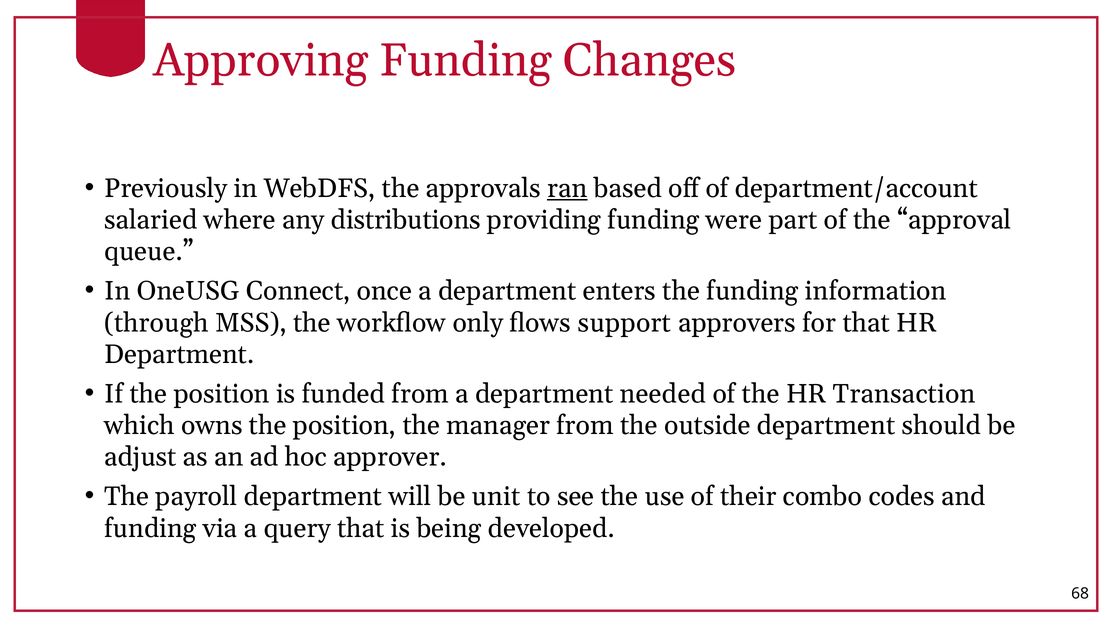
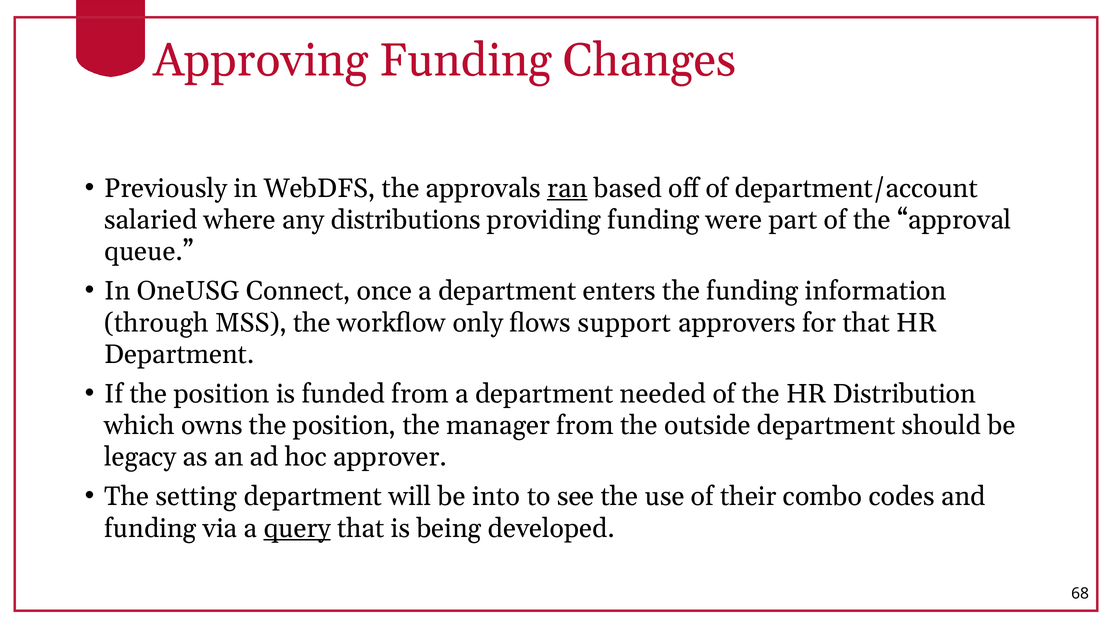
Transaction: Transaction -> Distribution (904, 394)
adjust: adjust -> legacy (140, 457)
payroll: payroll -> setting (196, 496)
unit: unit -> into (496, 496)
query underline: none -> present (297, 528)
